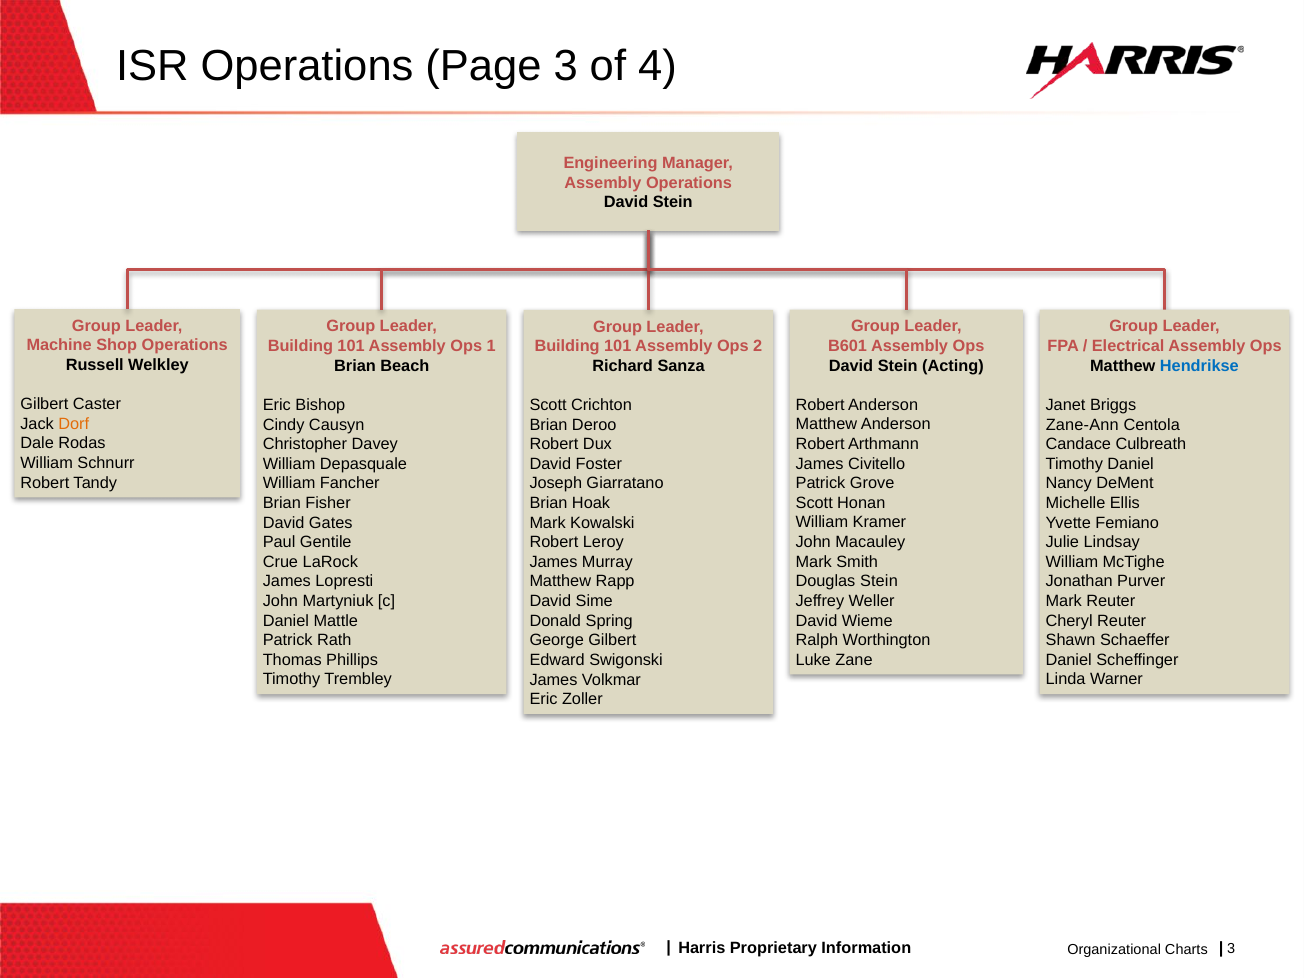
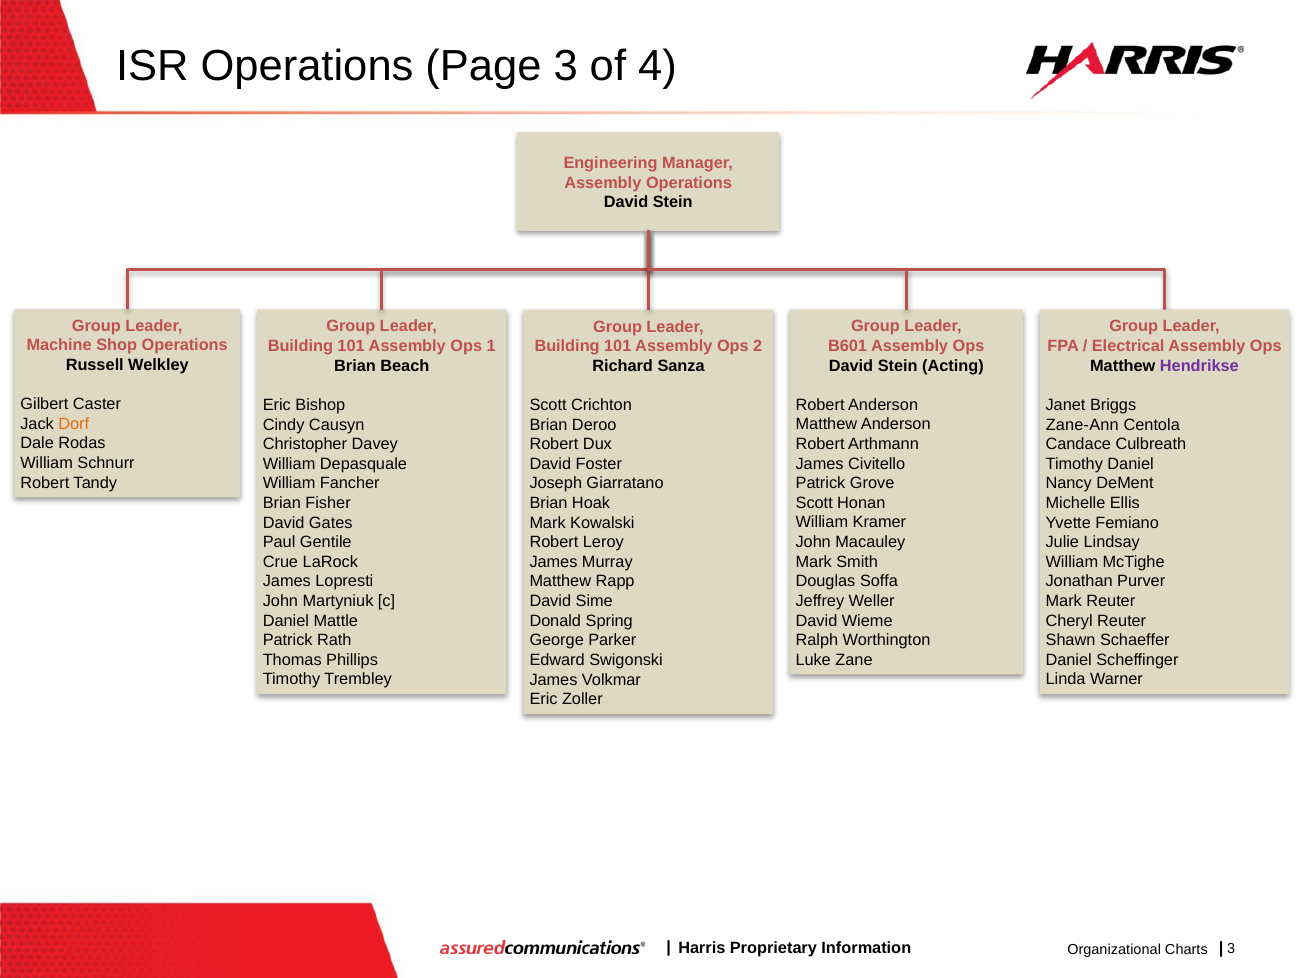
Hendrikse colour: blue -> purple (1199, 366)
Douglas Stein: Stein -> Soffa (879, 582)
George Gilbert: Gilbert -> Parker (612, 641)
